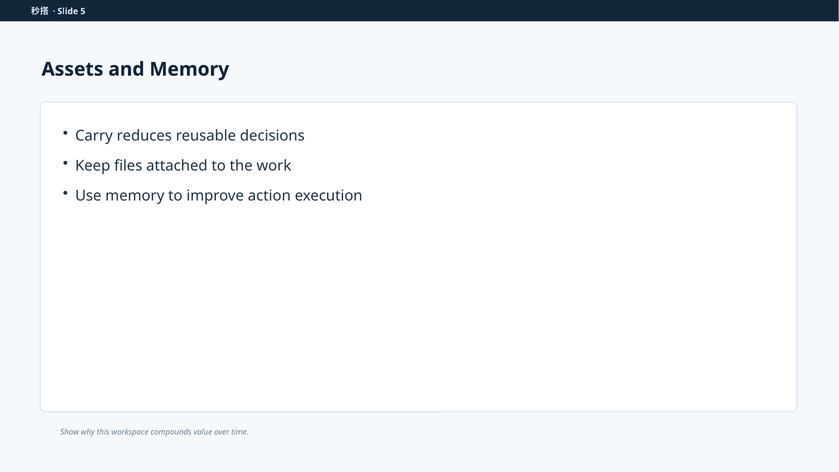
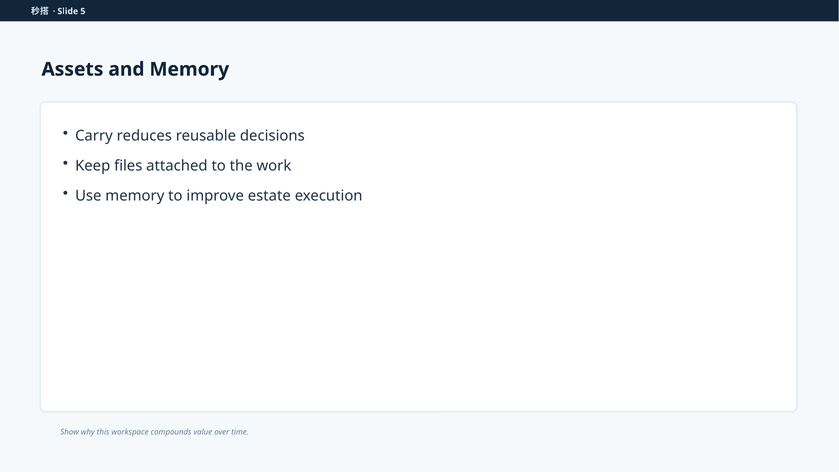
action: action -> estate (269, 196)
